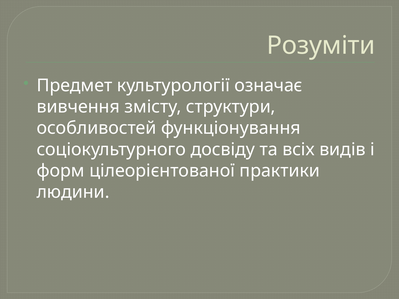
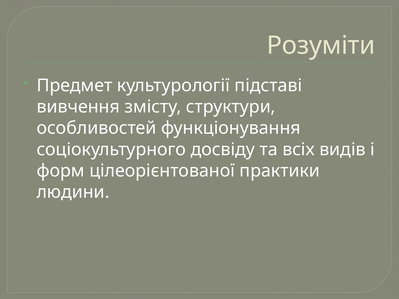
означає: означає -> підставі (268, 86)
